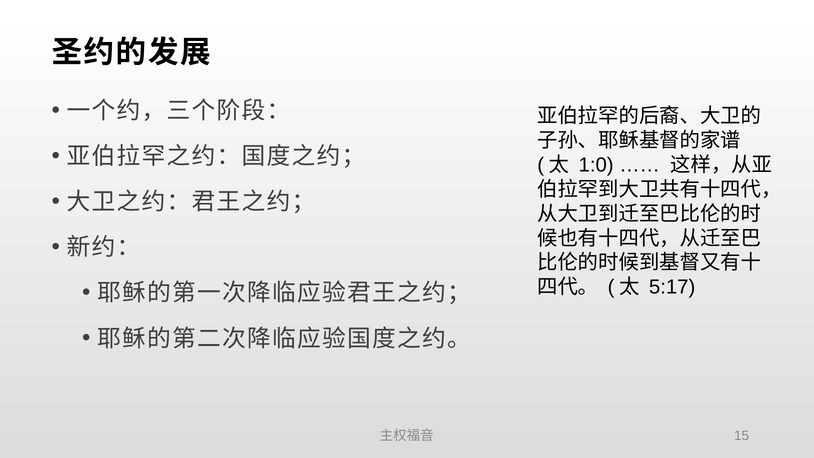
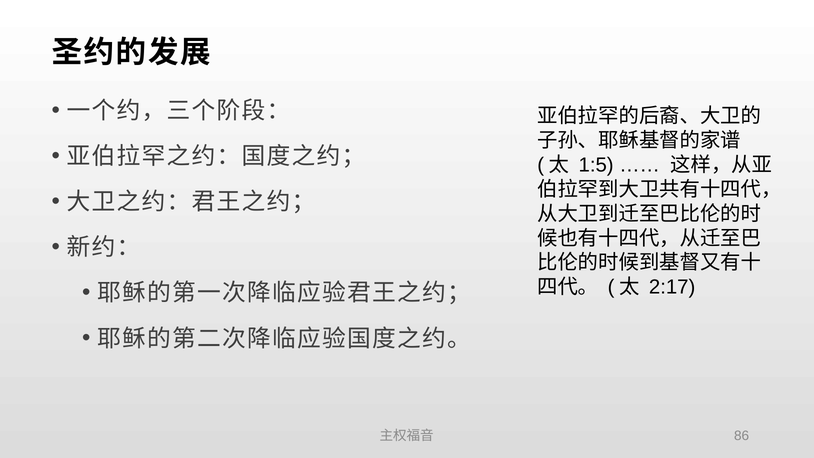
1:0: 1:0 -> 1:5 (596, 165)
5:17: 5:17 -> 2:17 (672, 287)
15: 15 -> 86 (742, 435)
